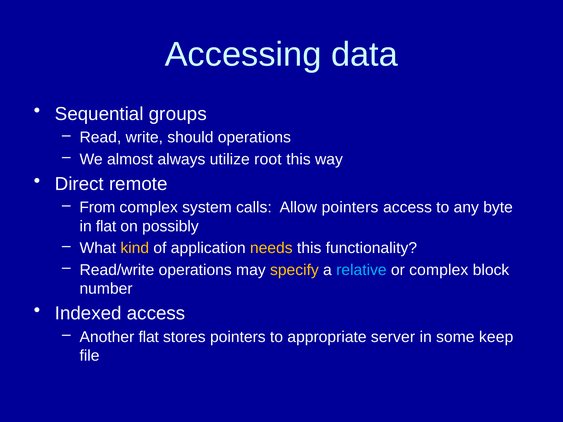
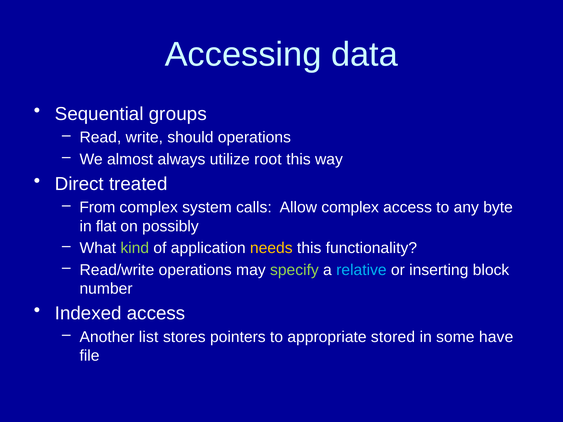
remote: remote -> treated (138, 184)
Allow pointers: pointers -> complex (350, 208)
kind colour: yellow -> light green (135, 248)
specify colour: yellow -> light green (294, 270)
or complex: complex -> inserting (439, 270)
Another flat: flat -> list (149, 337)
server: server -> stored (393, 337)
keep: keep -> have (496, 337)
